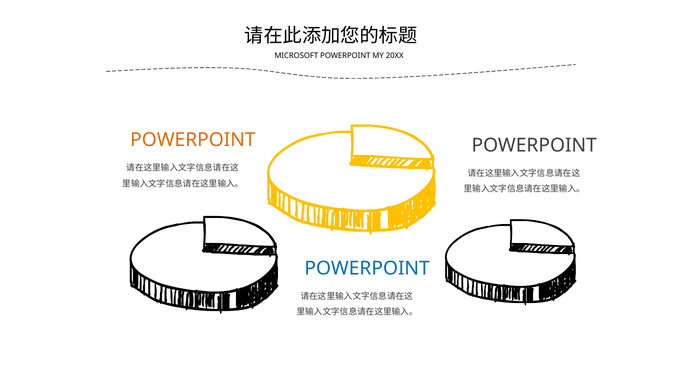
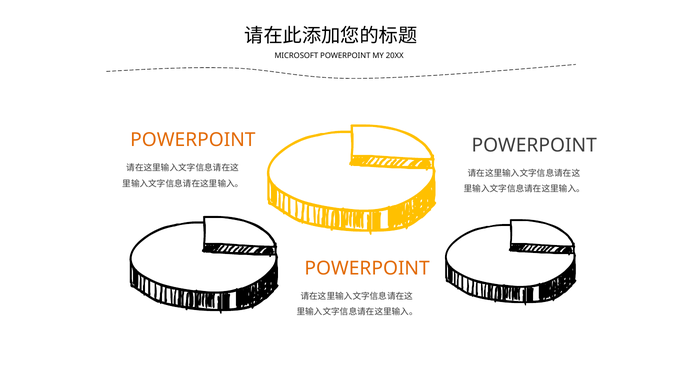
POWERPOINT colour: blue -> orange (367, 268)
